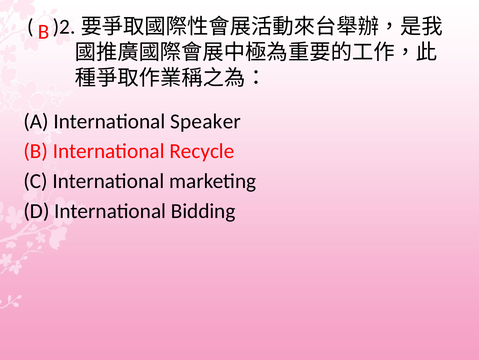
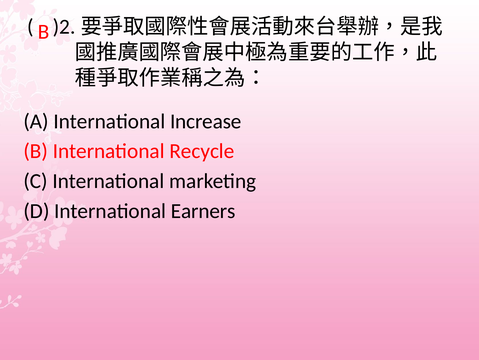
Speaker: Speaker -> Increase (206, 121)
Bidding: Bidding -> Earners (203, 211)
